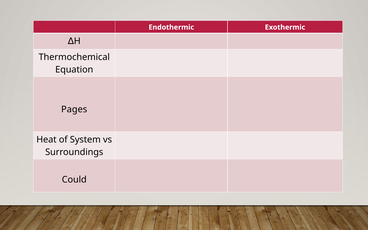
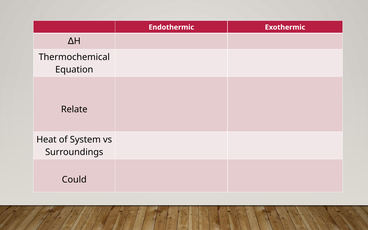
Pages: Pages -> Relate (74, 109)
